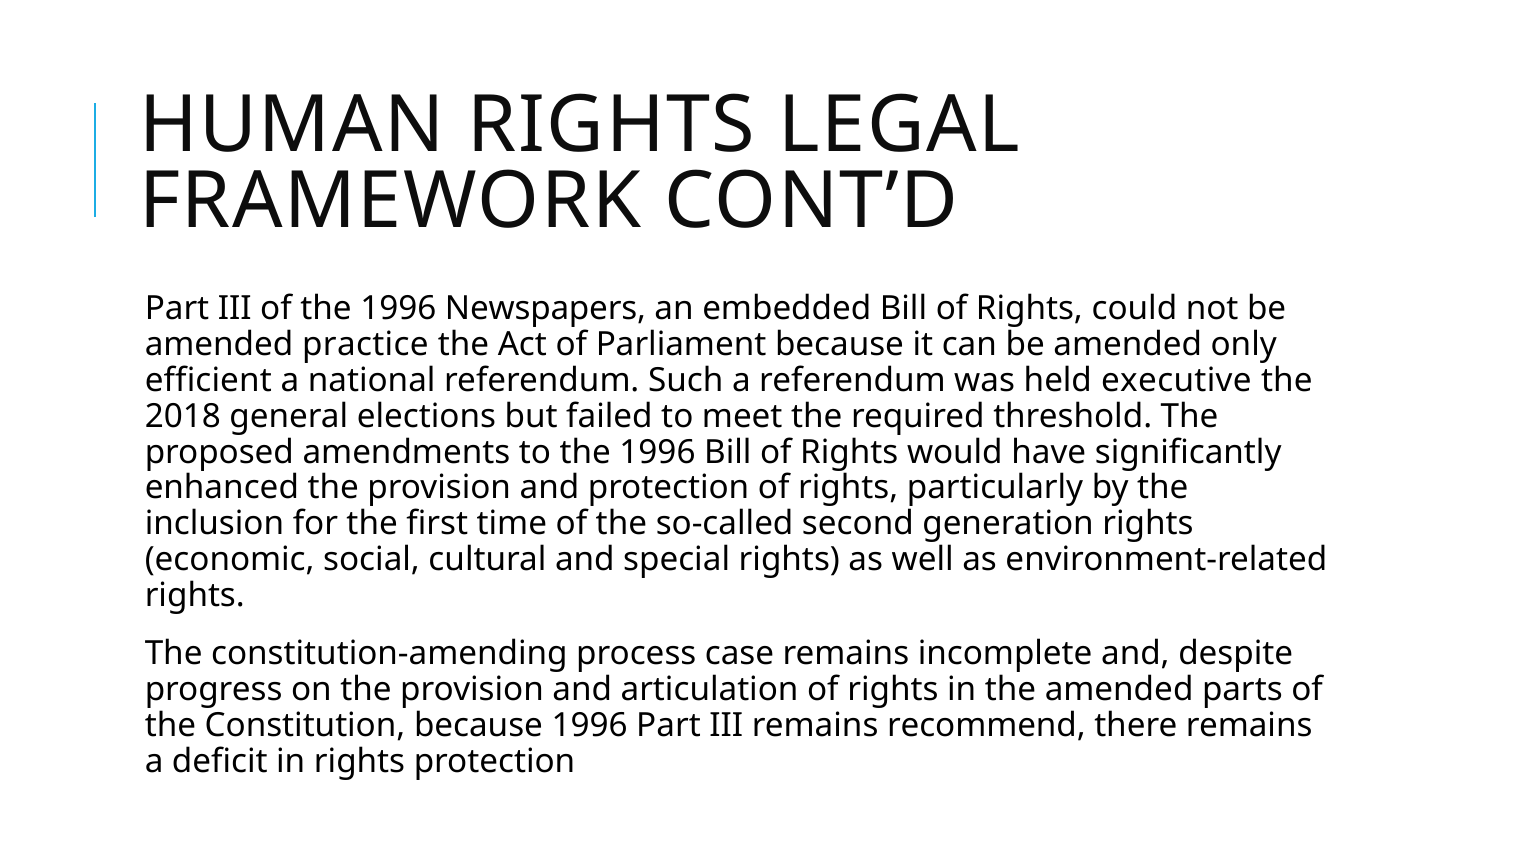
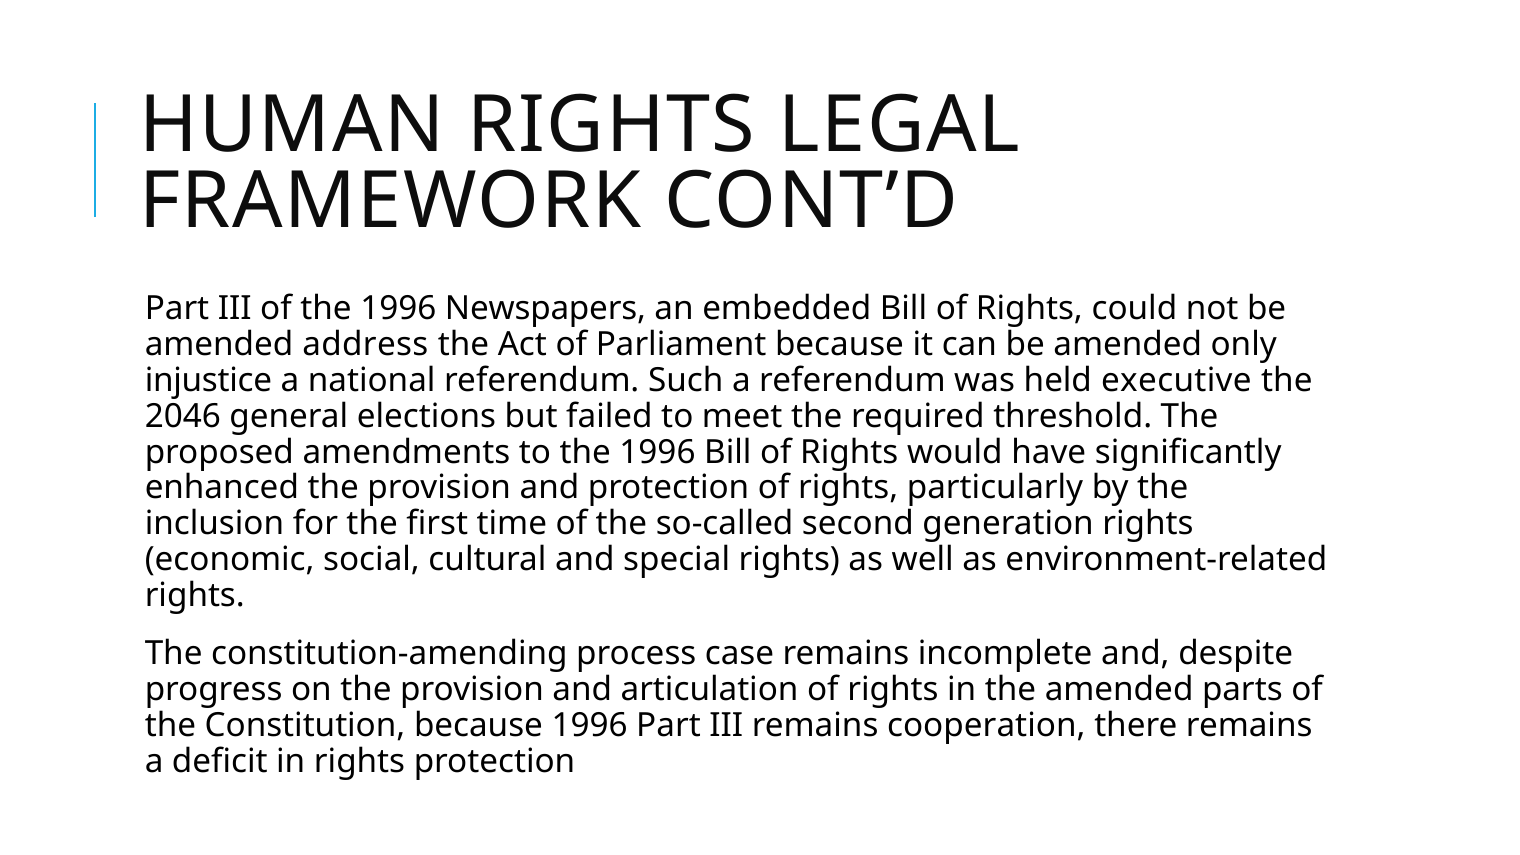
practice: practice -> address (365, 344)
efficient: efficient -> injustice (208, 380)
2018: 2018 -> 2046 (183, 416)
recommend: recommend -> cooperation (986, 726)
